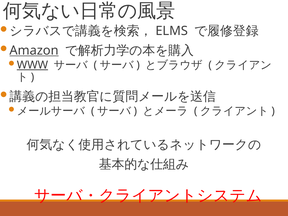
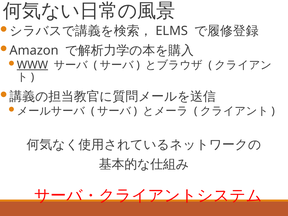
Amazon underline: present -> none (34, 50)
